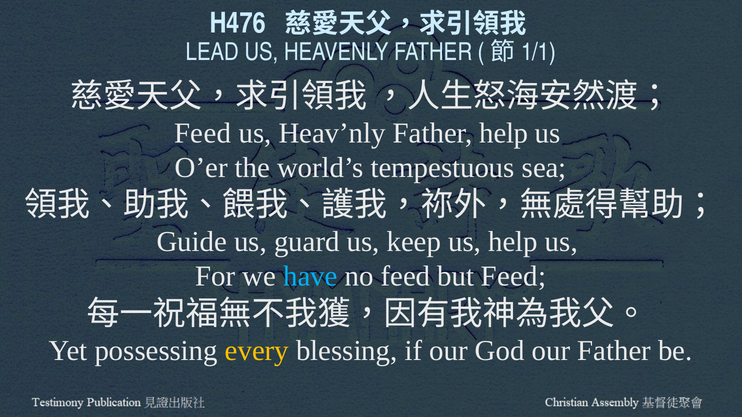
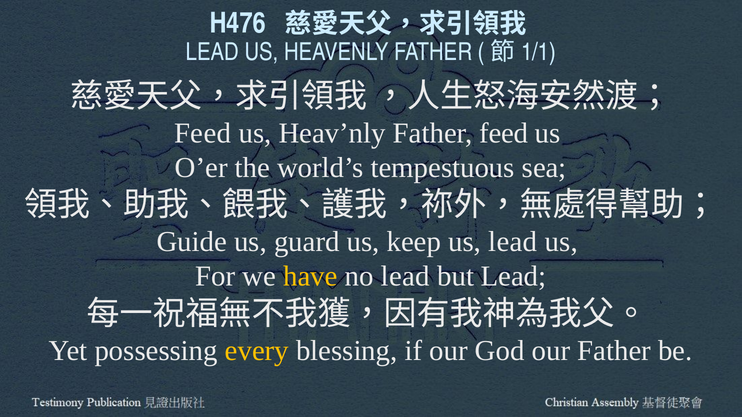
Father help: help -> feed (504, 133)
us help: help -> lead (513, 242)
have colour: light blue -> yellow (310, 277)
no feed: feed -> lead (405, 277)
but Feed: Feed -> Lead (514, 277)
